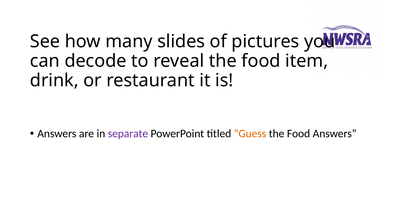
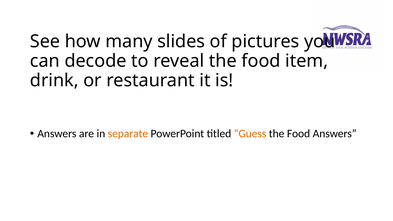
separate colour: purple -> orange (128, 134)
